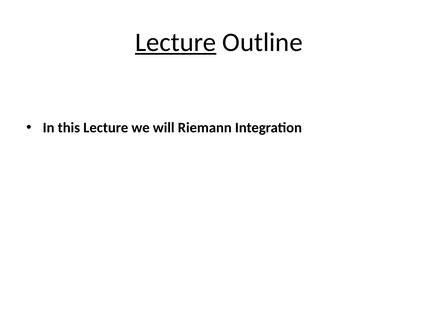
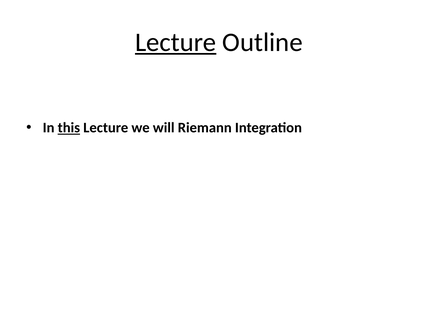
this underline: none -> present (69, 128)
